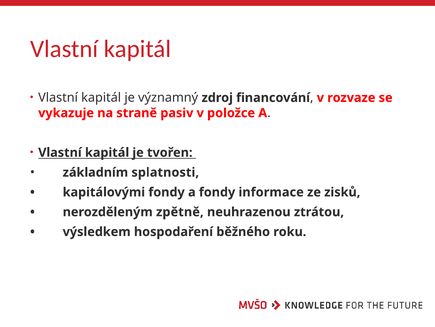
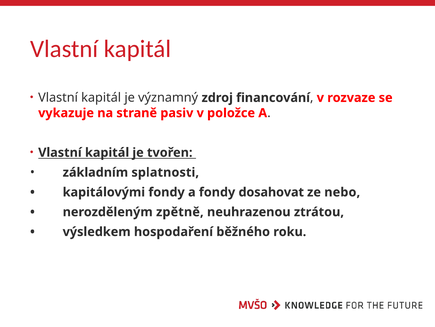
informace: informace -> dosahovat (271, 192)
zisků: zisků -> nebo (342, 192)
